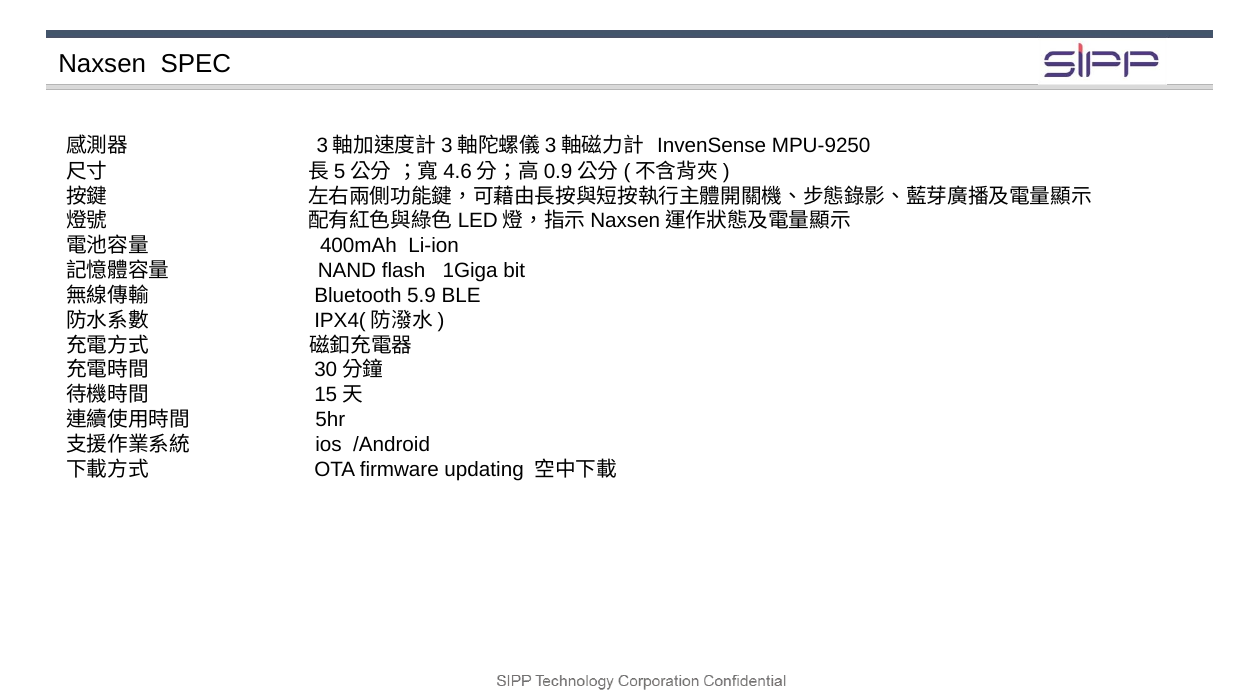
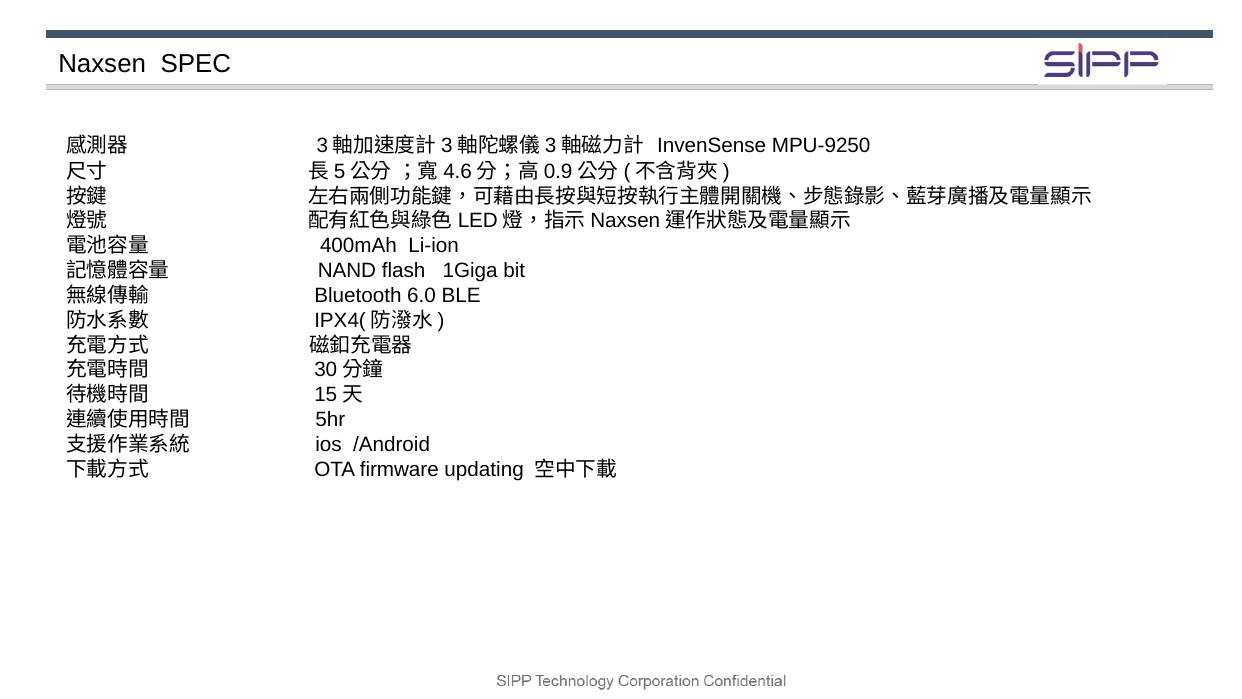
5.9: 5.9 -> 6.0 (421, 295)
